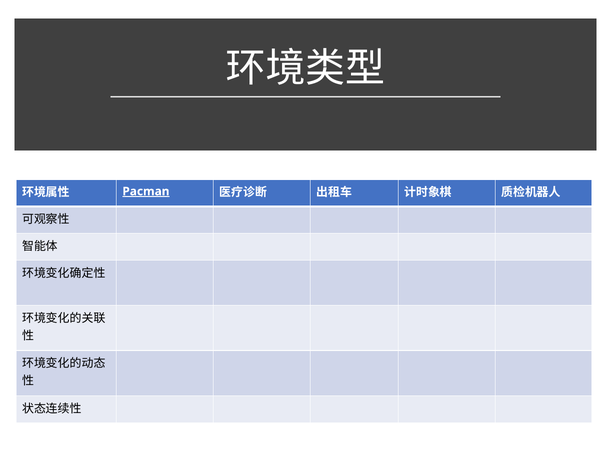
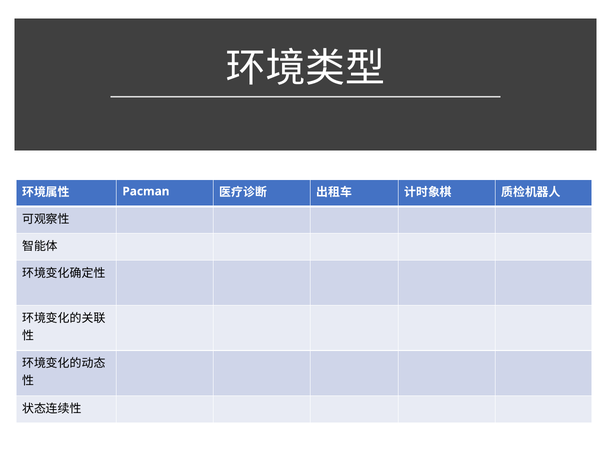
Pacman underline: present -> none (146, 191)
